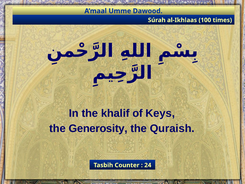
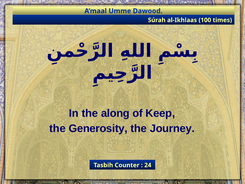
khalif: khalif -> along (115, 113)
Keys: Keys -> Keep (160, 113)
Quraish: Quraish -> Journey (172, 128)
